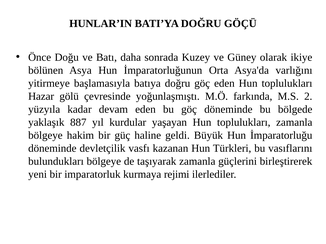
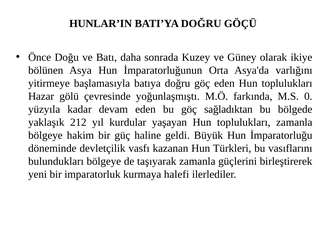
2: 2 -> 0 (308, 96)
göç döneminde: döneminde -> sağladıktan (228, 109)
887: 887 -> 212 (78, 123)
rejimi: rejimi -> halefi (177, 175)
